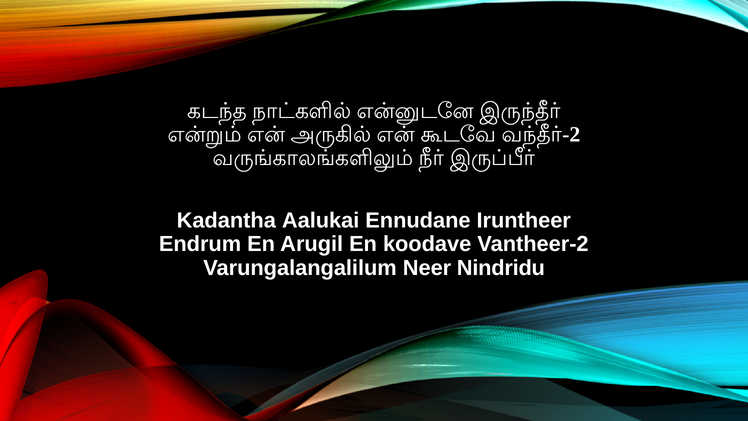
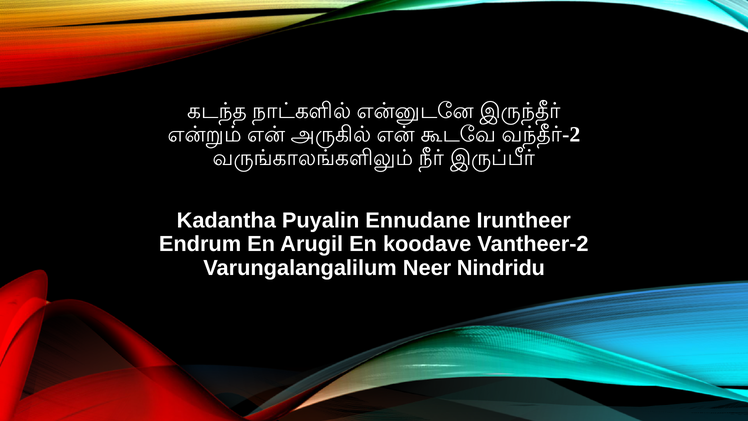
Aalukai: Aalukai -> Puyalin (321, 221)
